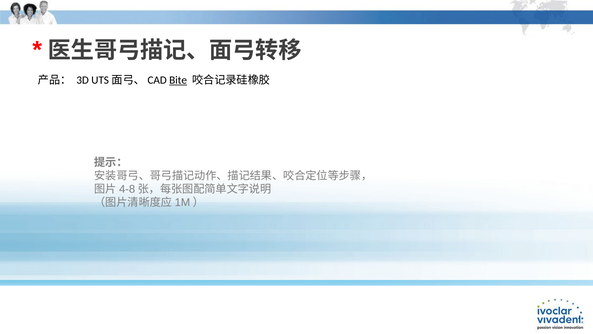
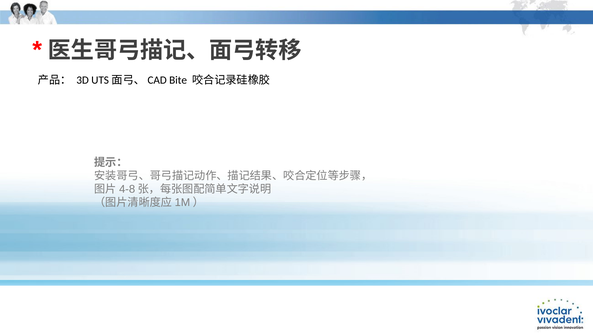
Bite underline: present -> none (178, 80)
